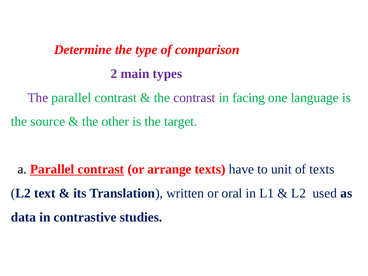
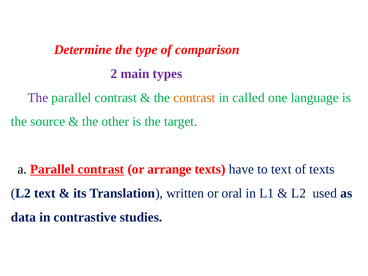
contrast colour: purple -> orange (194, 98)
facing: facing -> called (249, 98)
to unit: unit -> text (281, 169)
